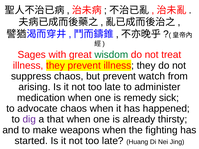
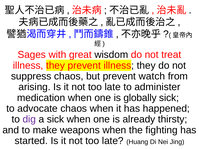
wisdom colour: green -> black (111, 55)
remedy: remedy -> globally (140, 98)
a that: that -> sick (55, 119)
